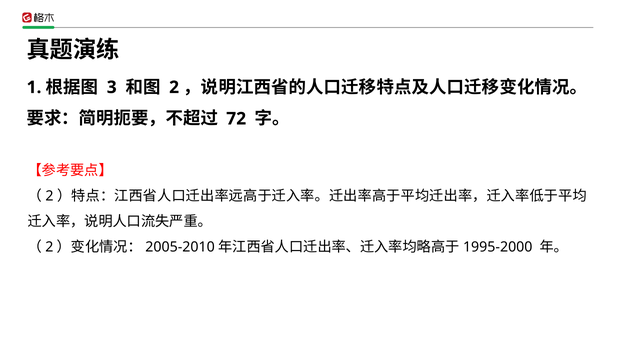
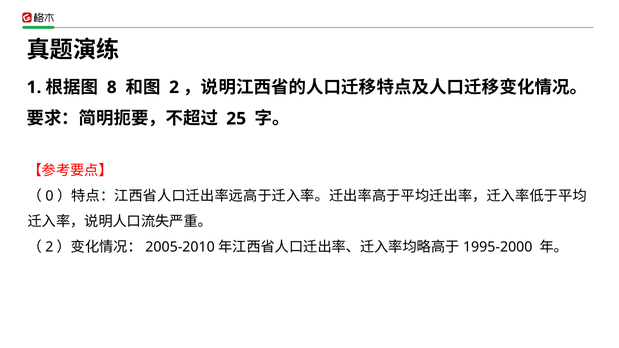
3: 3 -> 8 (112, 87)
72: 72 -> 25 (236, 119)
2: 2 -> 0 (49, 196)
